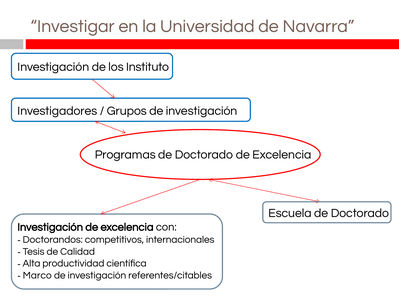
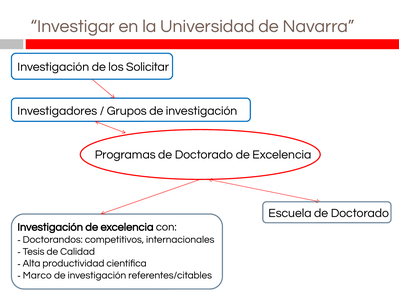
Instituto: Instituto -> Solicitar (148, 67)
